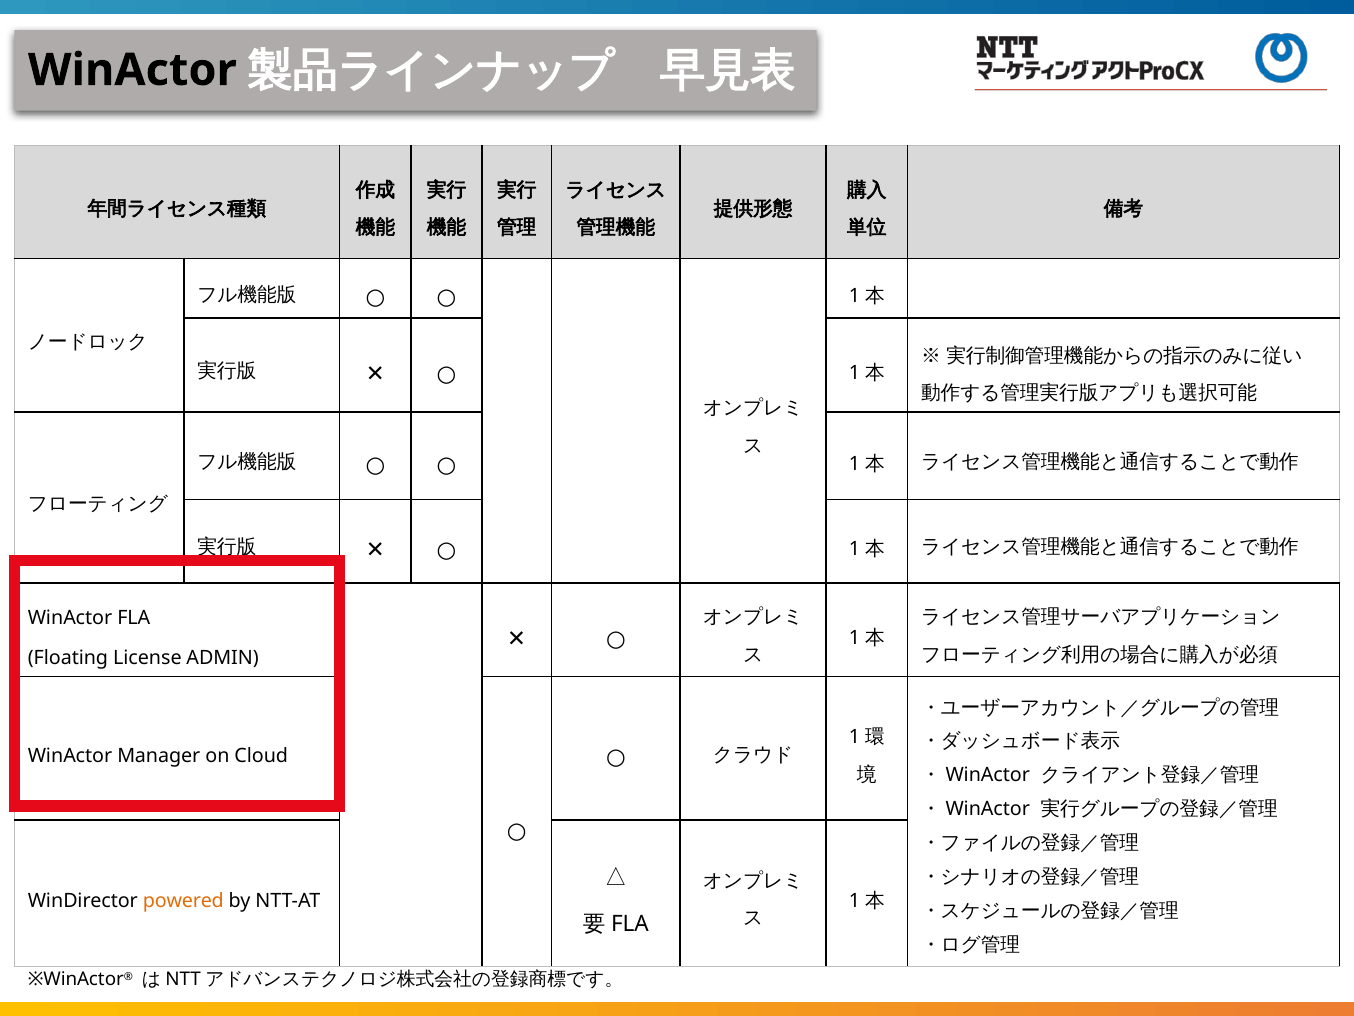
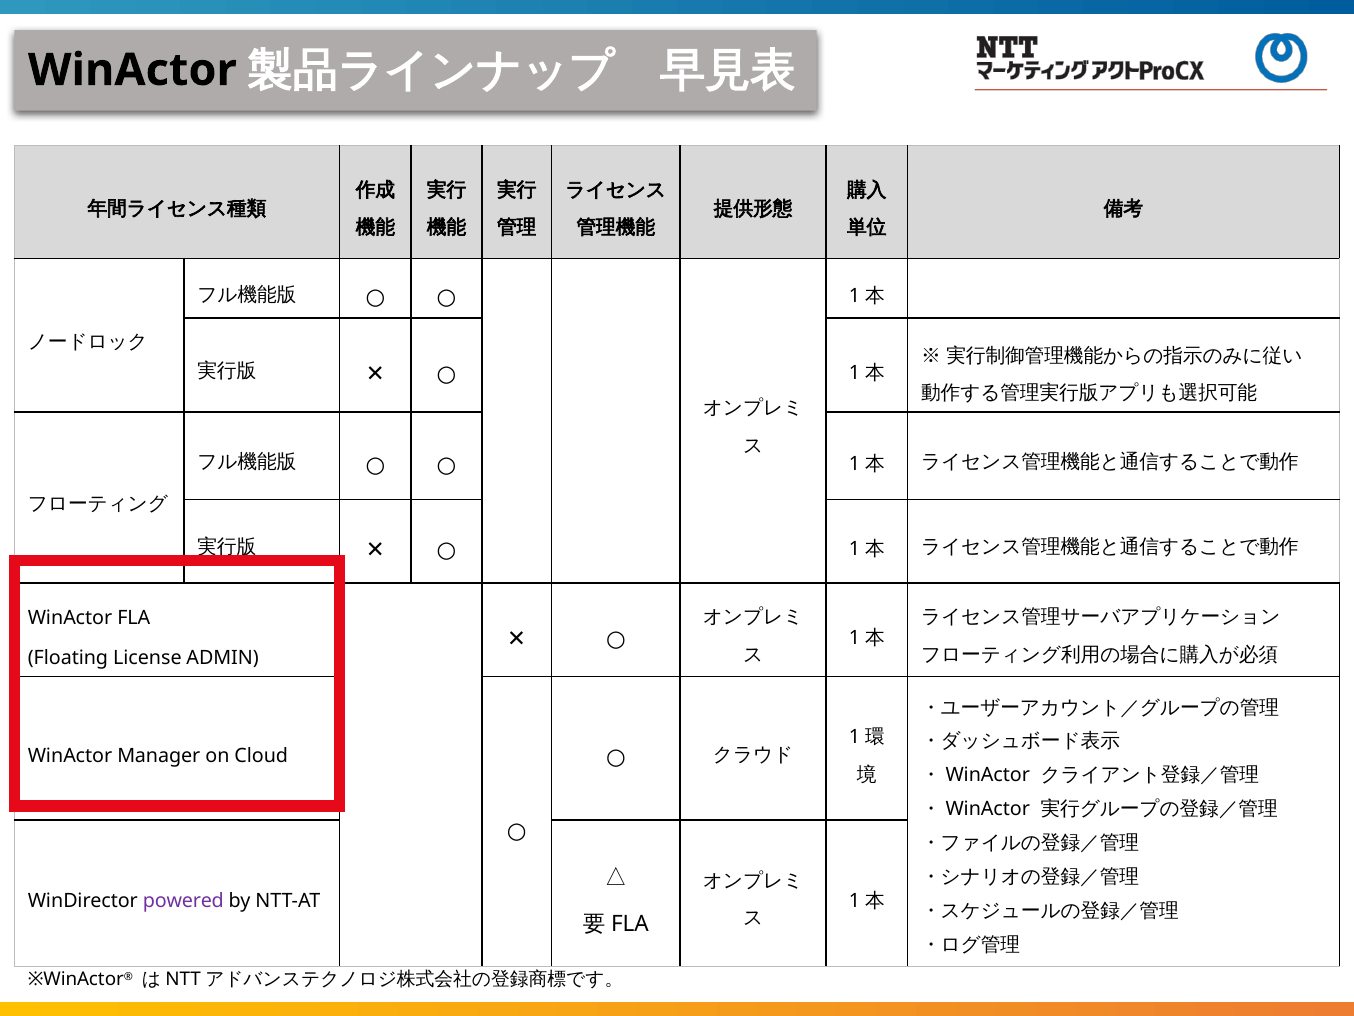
powered colour: orange -> purple (183, 901)
